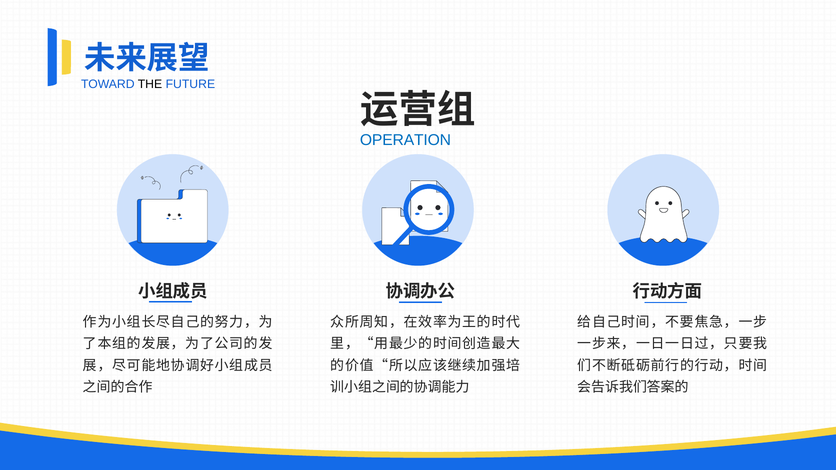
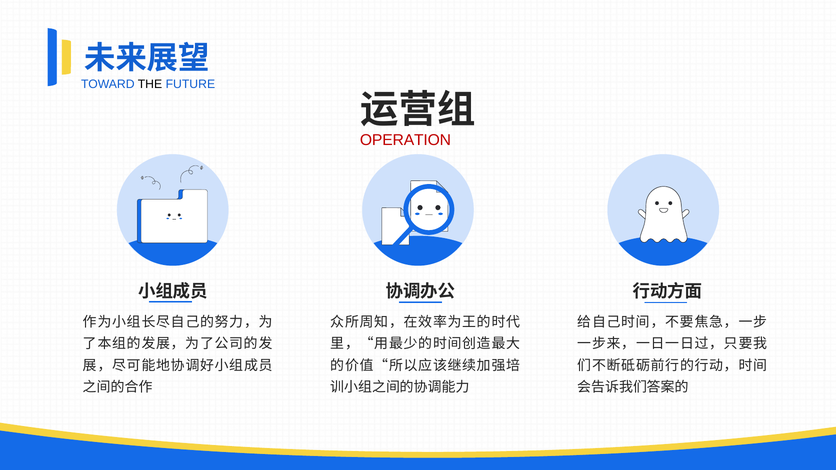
OPERATION colour: blue -> red (405, 140)
